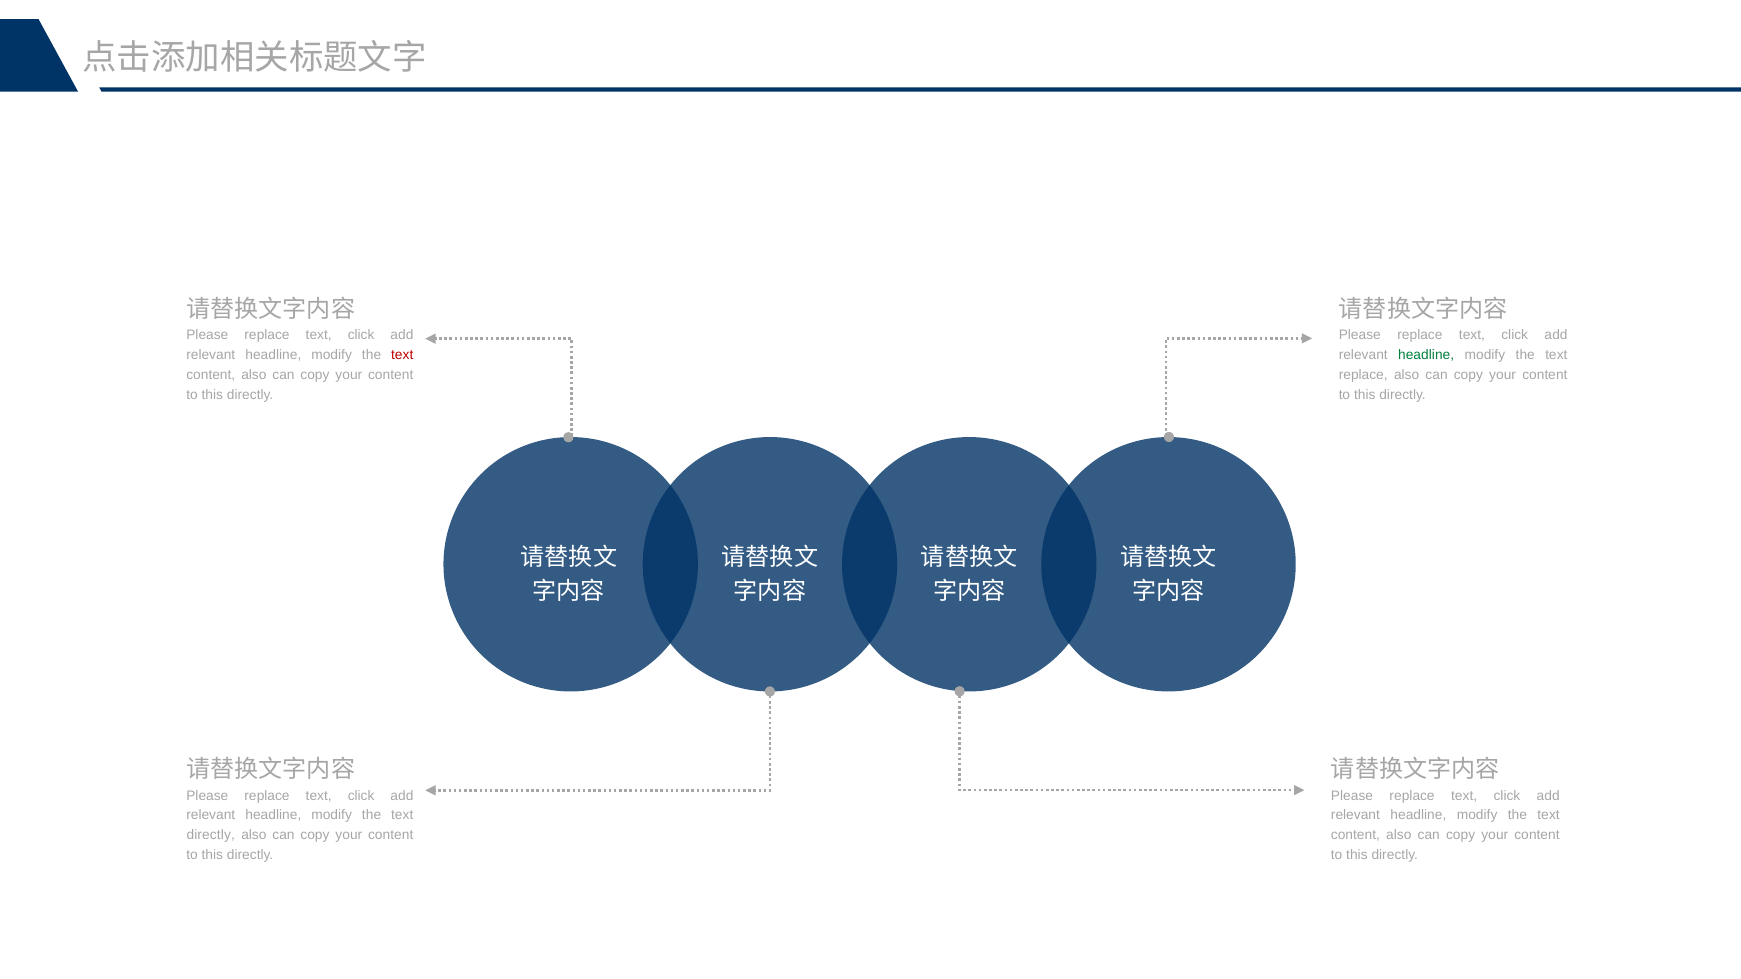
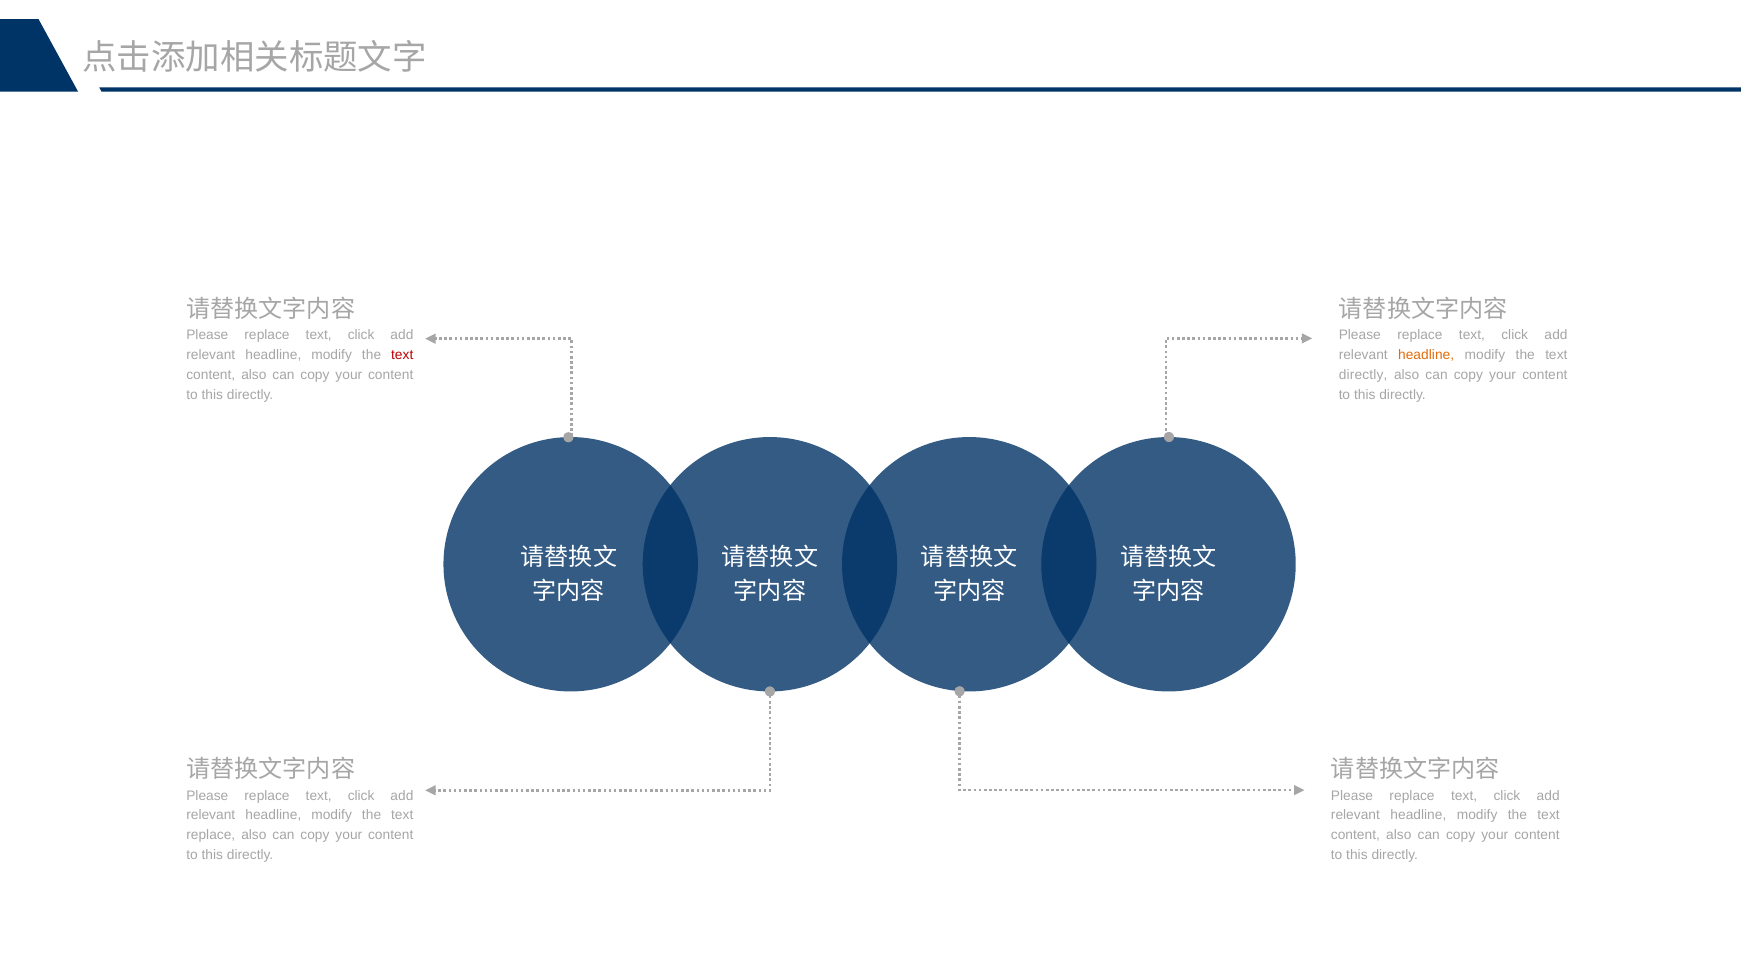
headline colour: green -> orange (1426, 355)
replace: replace -> directly (1363, 375)
directly: directly -> replace (211, 835)
